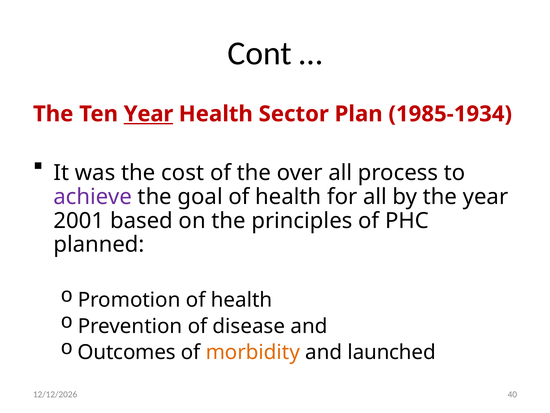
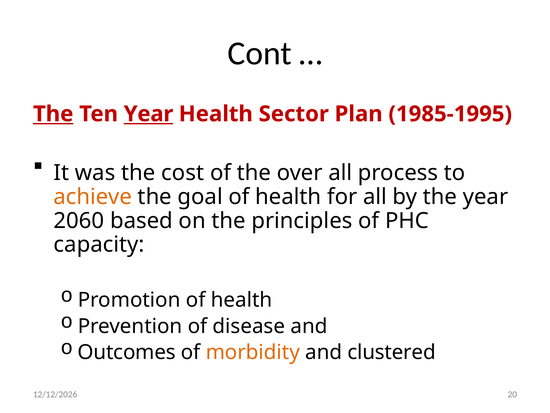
The underline: none -> present (53, 114)
1985-1934: 1985-1934 -> 1985-1995 (450, 114)
achieve colour: purple -> orange (93, 197)
2001: 2001 -> 2060 (79, 220)
planned: planned -> capacity (99, 244)
launched: launched -> clustered (392, 352)
40: 40 -> 20 (512, 394)
